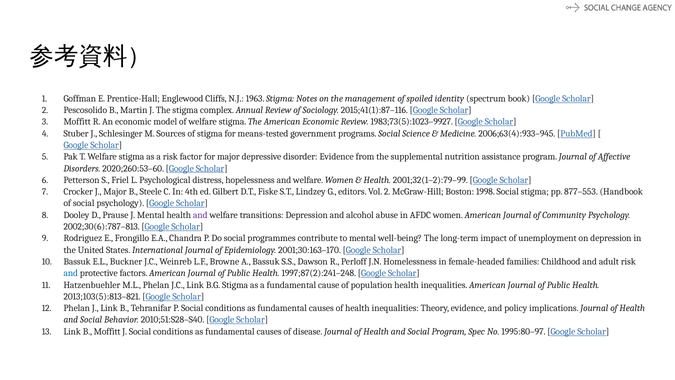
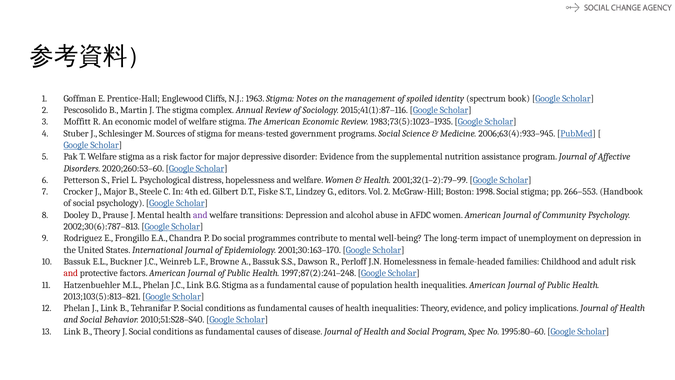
1983;73(5):1023–9927: 1983;73(5):1023–9927 -> 1983;73(5):1023–1935 (412, 122)
877–553: 877–553 -> 266–553 (581, 192)
and colour: blue -> red (71, 273)
B Moffitt: Moffitt -> Theory (107, 331)
1995:80–97: 1995:80–97 -> 1995:80–60 (523, 331)
